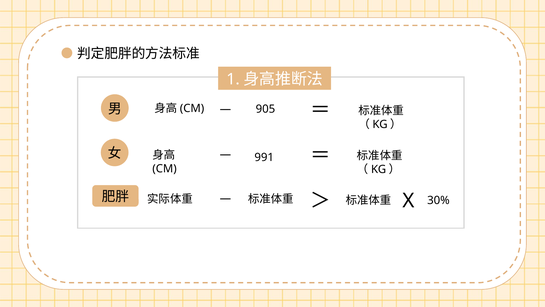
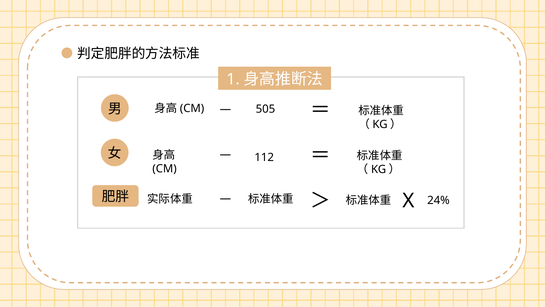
905: 905 -> 505 (265, 109)
991: 991 -> 112 (264, 157)
30%: 30% -> 24% (438, 200)
